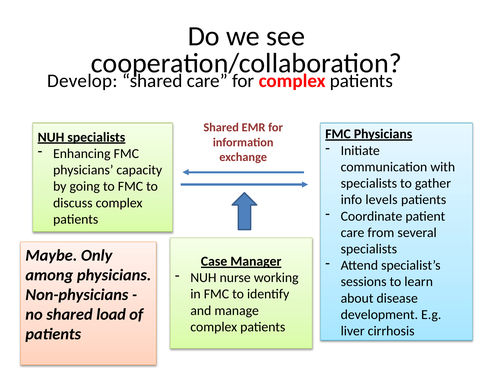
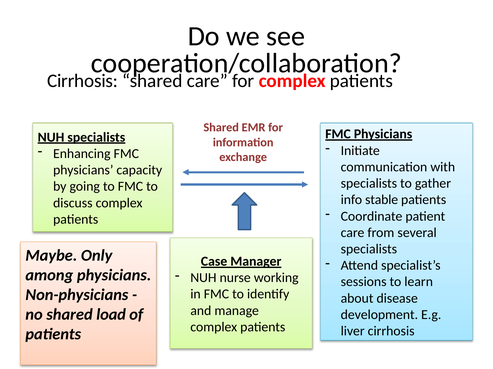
Develop: Develop -> Cirrhosis (83, 81)
levels: levels -> stable (382, 200)
